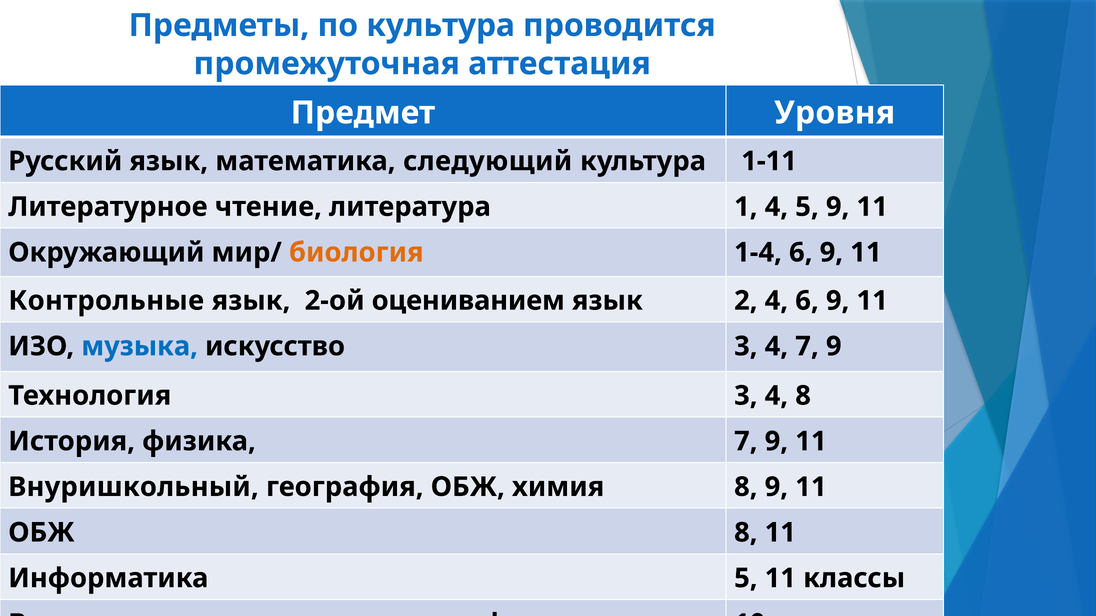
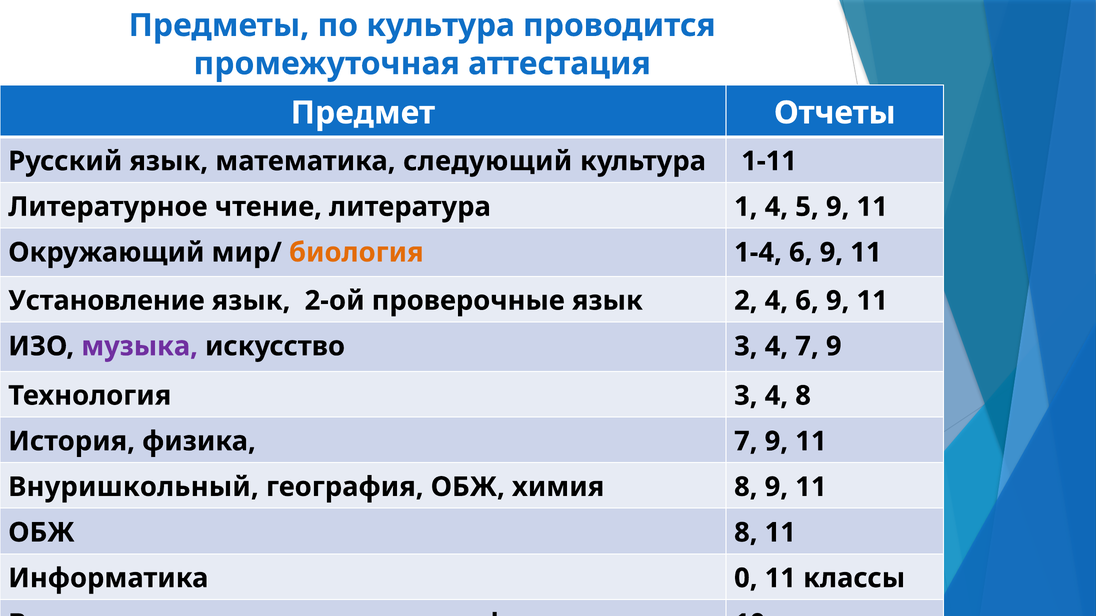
Уровня: Уровня -> Отчеты (835, 113)
Контрольные: Контрольные -> Установление (106, 301)
оцениванием: оцениванием -> проверочные (468, 301)
музыка colour: blue -> purple (140, 347)
Информатика 5: 5 -> 0 (746, 579)
